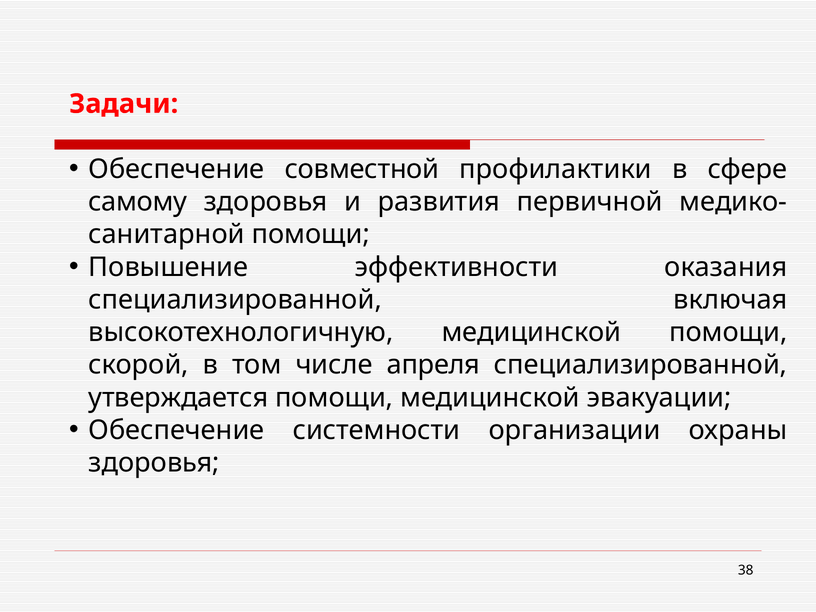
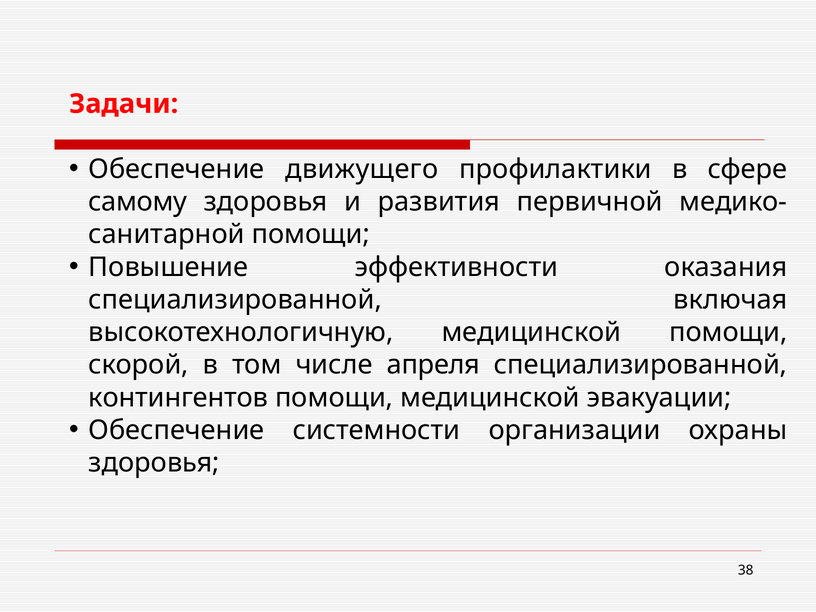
совместной: совместной -> движущего (362, 169)
утверждается: утверждается -> контингентов (178, 398)
